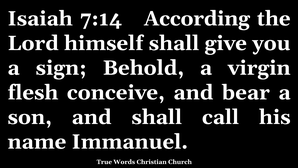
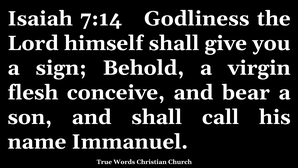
According: According -> Godliness (197, 19)
